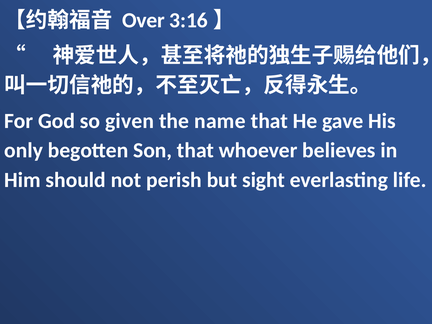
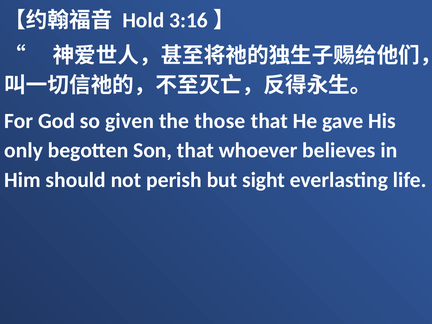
Over: Over -> Hold (143, 20)
name: name -> those (220, 121)
